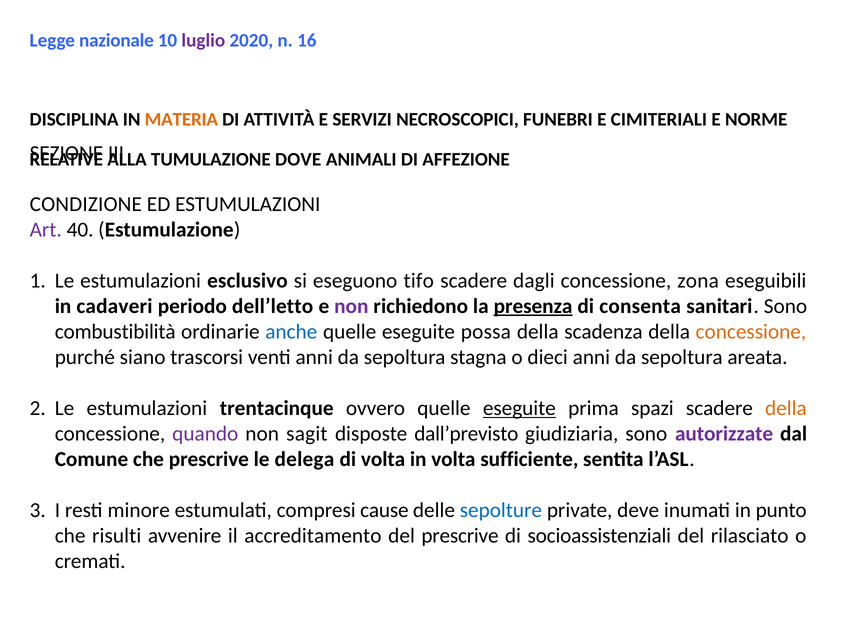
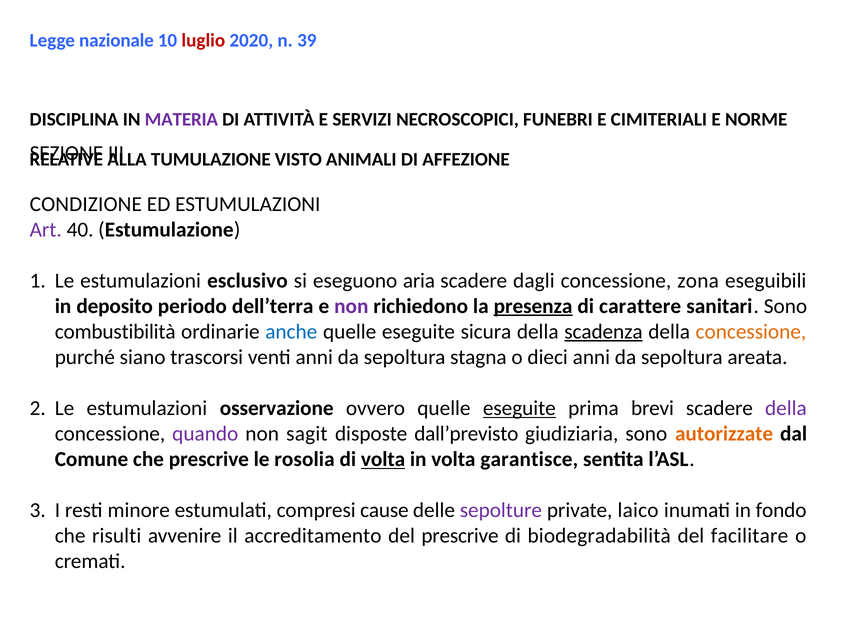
luglio colour: purple -> red (203, 40)
16: 16 -> 39 (307, 40)
MATERIA colour: orange -> purple (181, 120)
DOVE: DOVE -> VISTO (298, 159)
tifo: tifo -> aria (419, 281)
cadaveri: cadaveri -> deposito (115, 306)
dell’letto: dell’letto -> dell’terra (273, 306)
consenta: consenta -> carattere (640, 306)
possa: possa -> sicura (486, 332)
scadenza underline: none -> present (603, 332)
trentacinque: trentacinque -> osservazione (277, 408)
spazi: spazi -> brevi (652, 408)
della colour: orange -> purple (786, 408)
autorizzate colour: purple -> orange (724, 434)
delega: delega -> rosolia (305, 460)
volta underline: none -> present (383, 460)
sufficiente: sufficiente -> garantisce (529, 460)
sepolture colour: blue -> purple (501, 511)
deve: deve -> laico (638, 511)
punto: punto -> fondo (781, 511)
socioassistenziali: socioassistenziali -> biodegradabilità (599, 536)
rilasciato: rilasciato -> facilitare (750, 536)
